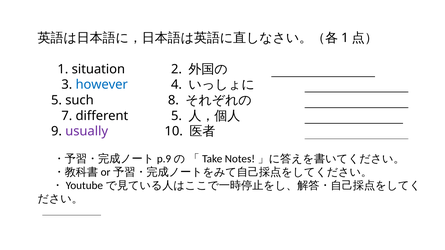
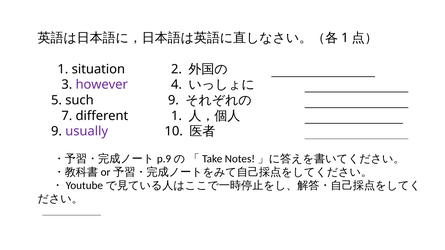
however colour: blue -> purple (102, 85)
such 8: 8 -> 9 (173, 100)
different 5: 5 -> 1 (177, 116)
